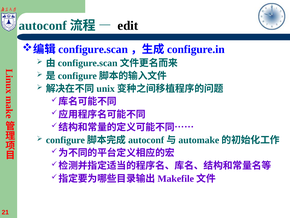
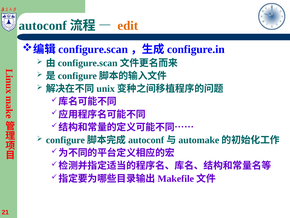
edit colour: black -> orange (128, 26)
